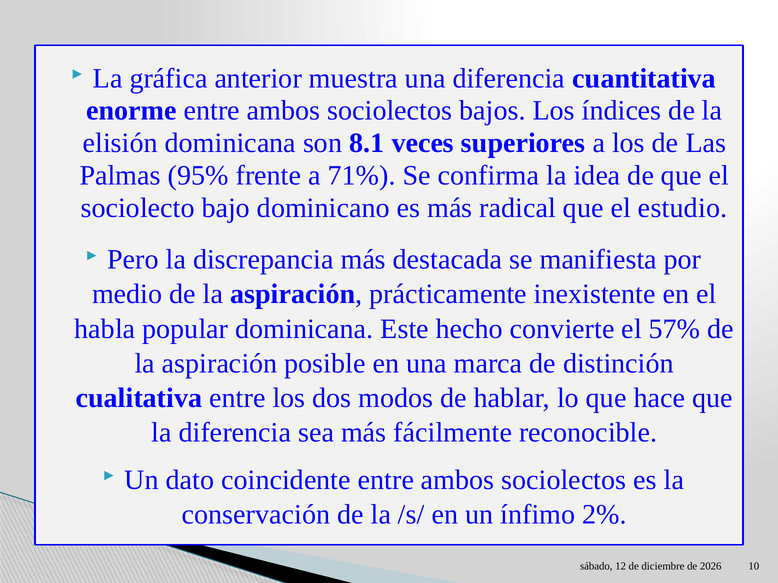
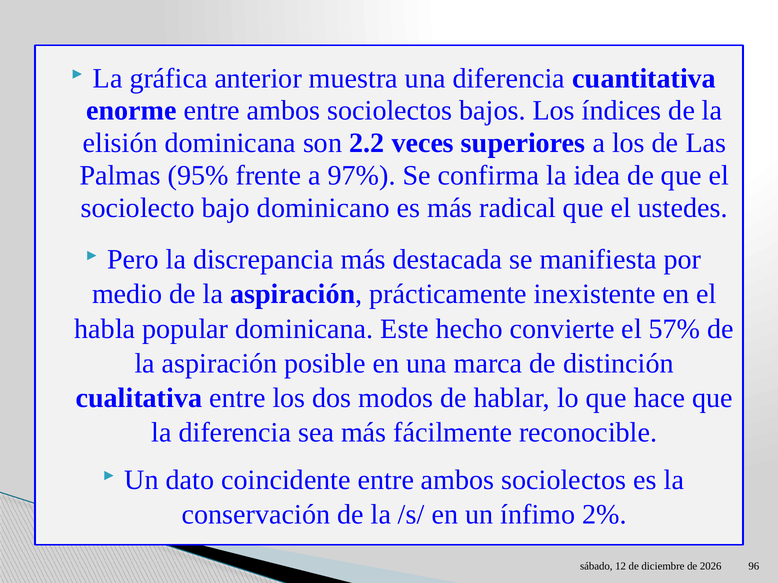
8.1: 8.1 -> 2.2 (367, 143)
71%: 71% -> 97% (362, 176)
estudio: estudio -> ustedes (683, 208)
10: 10 -> 96 (754, 567)
